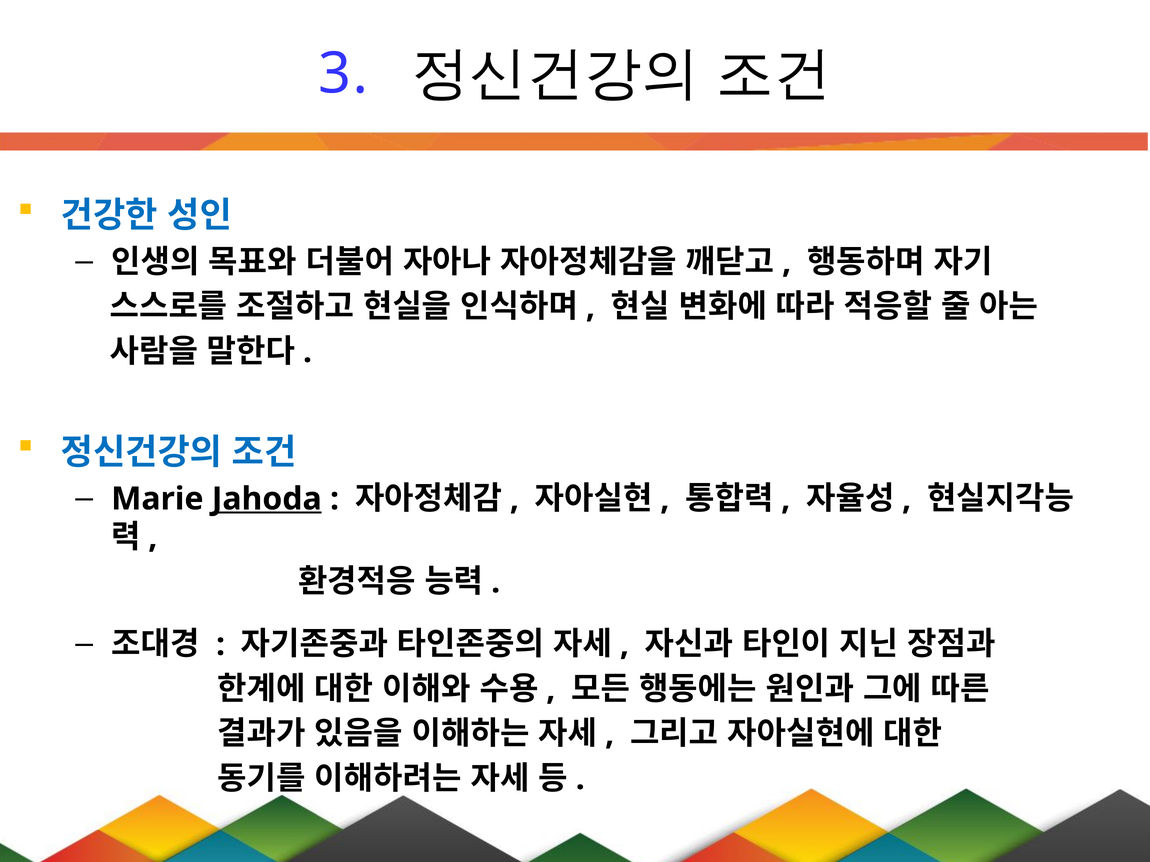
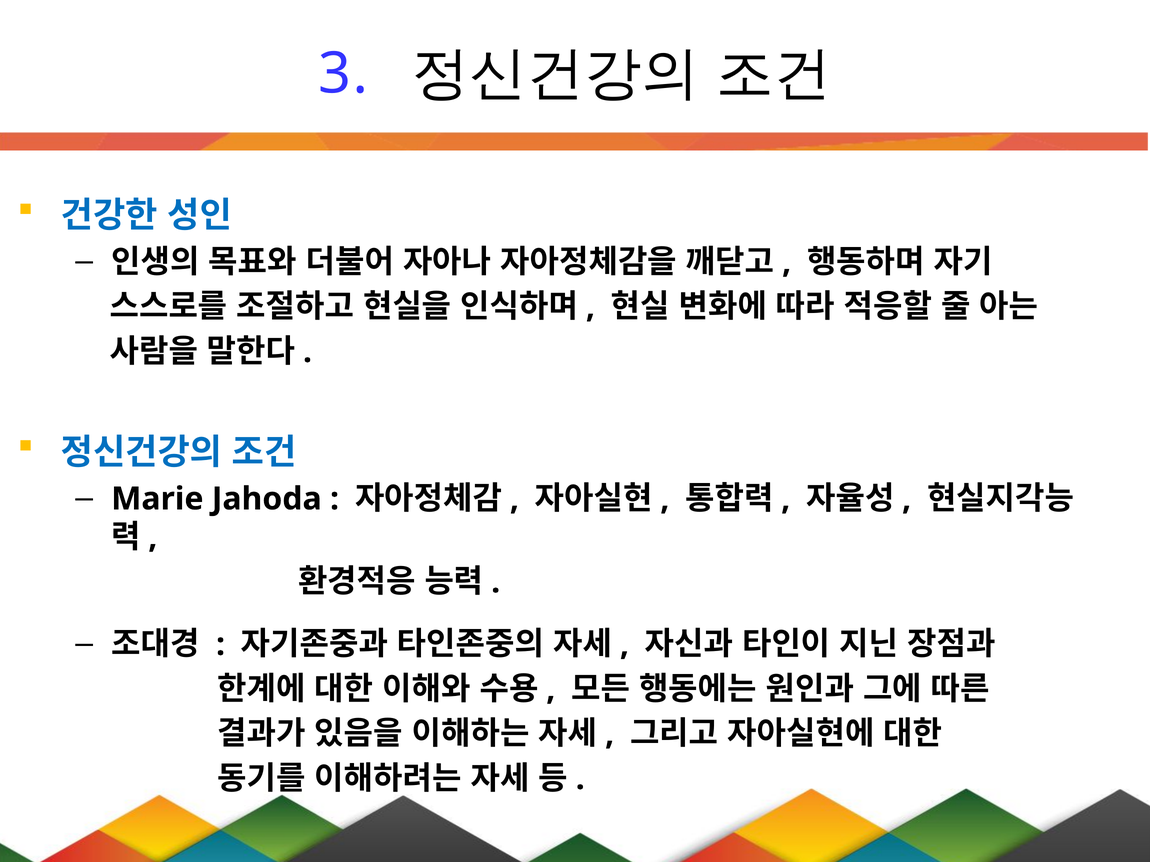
Jahoda underline: present -> none (267, 499)
